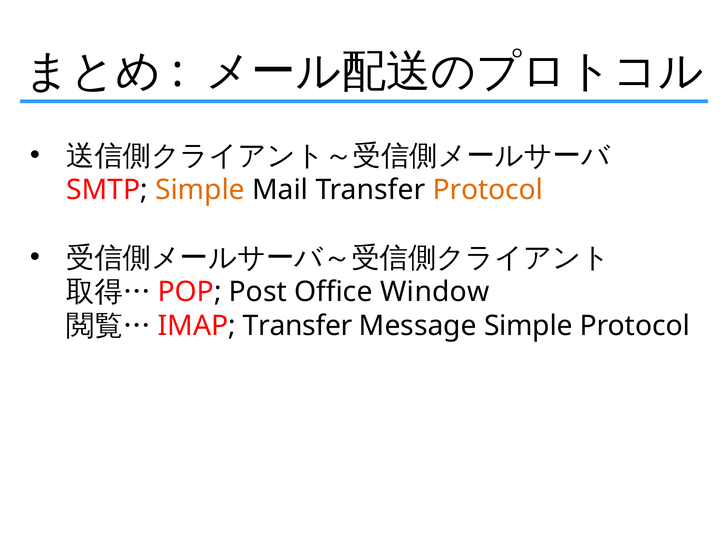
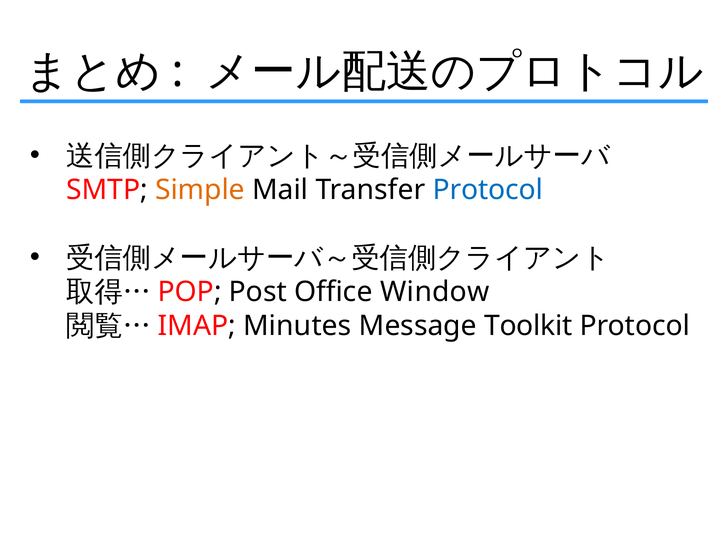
Protocol colour: orange -> blue (488, 190)
Transfer: Transfer -> Minutes (297, 326)
Message Simple: Simple -> Toolkit (528, 326)
